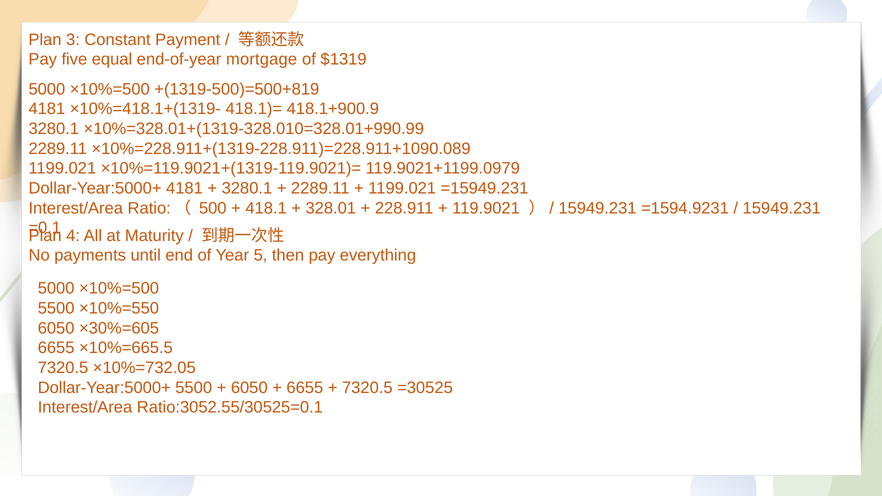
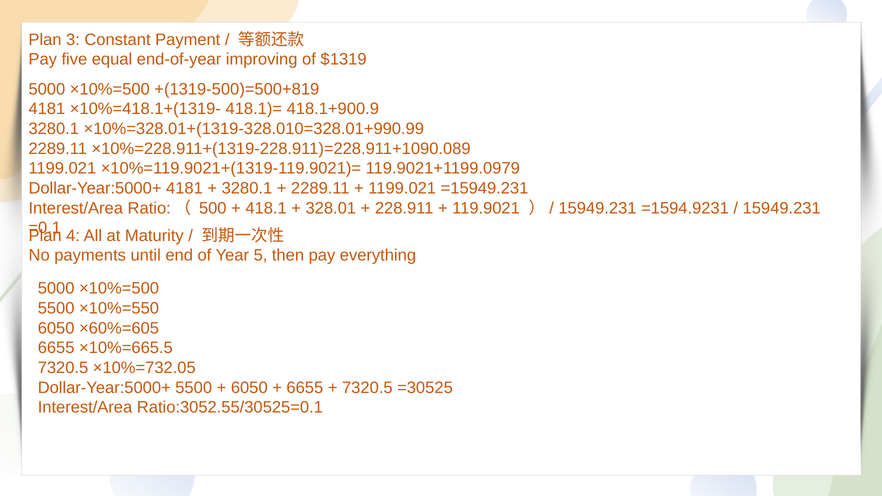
mortgage: mortgage -> improving (262, 59)
×30%=605: ×30%=605 -> ×60%=605 (119, 328)
